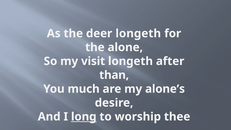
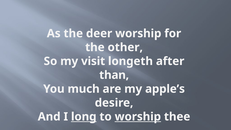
deer longeth: longeth -> worship (138, 33)
alone: alone -> other (125, 47)
alone’s: alone’s -> apple’s (165, 89)
worship underline: none -> present (138, 117)
